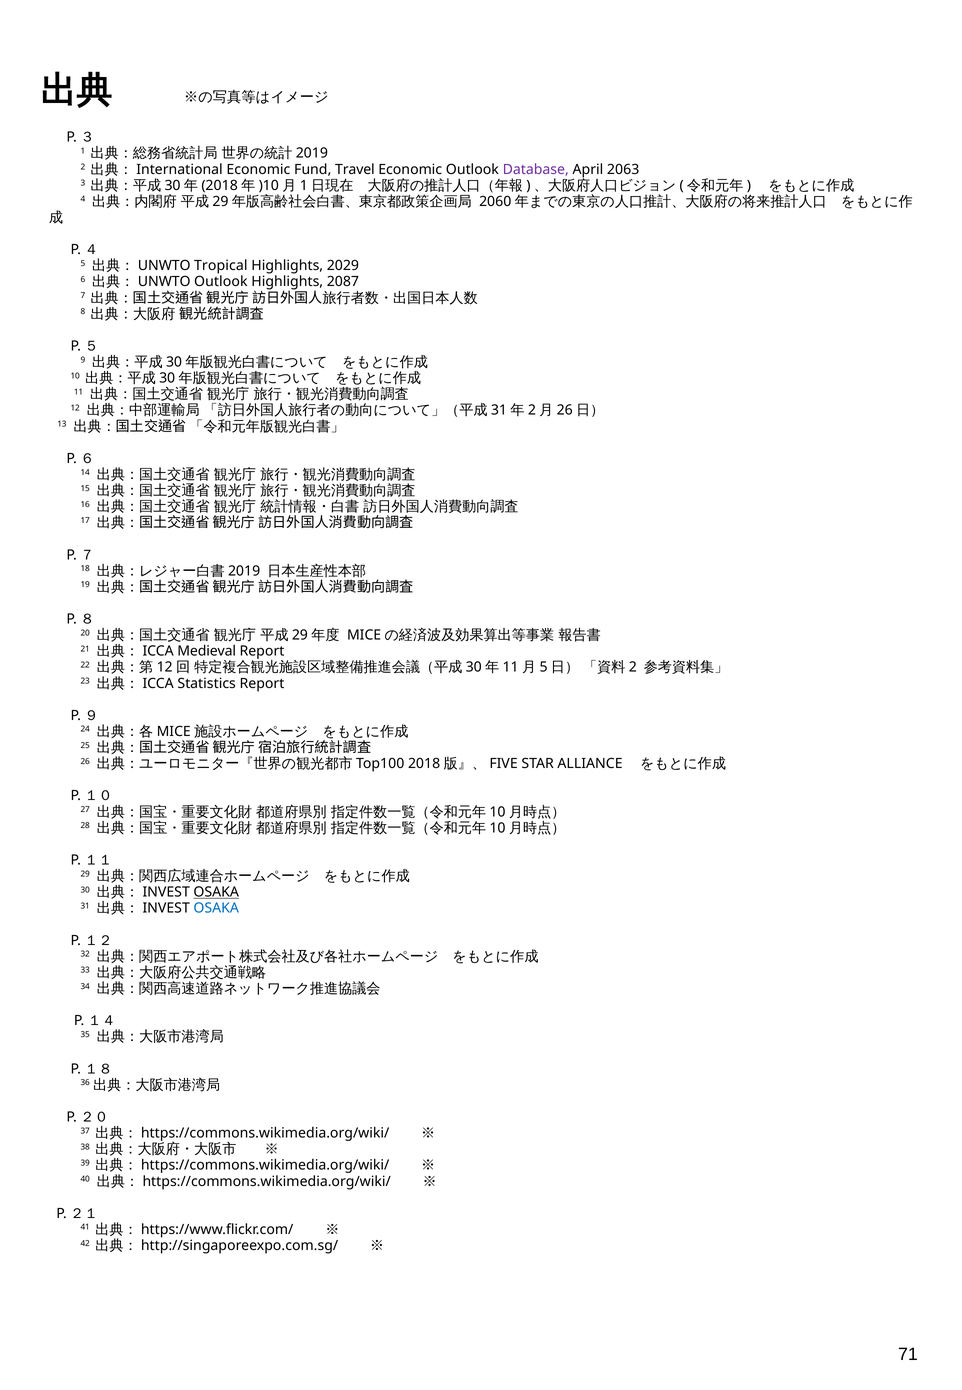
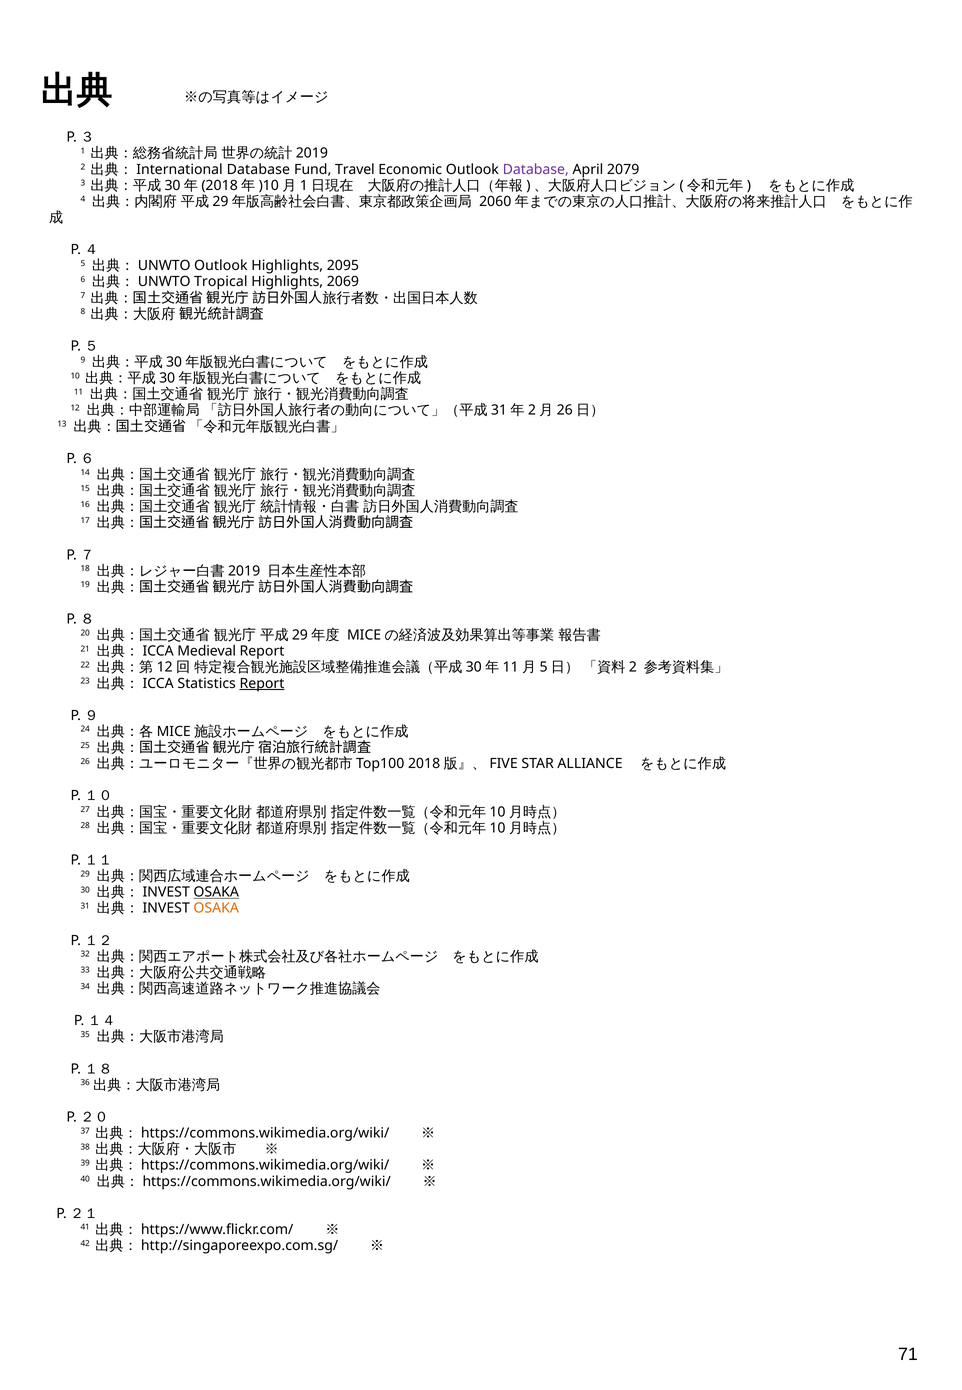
Economic: Economic -> Database (258, 169)
2063: 2063 -> 2079 (623, 169)
Tropical: Tropical -> Outlook (221, 266)
2029: 2029 -> 2095 (343, 266)
Outlook: Outlook -> Tropical (221, 282)
2087: 2087 -> 2069 (343, 282)
Report underline: none -> present (262, 683)
OSAKA colour: blue -> orange (216, 908)
